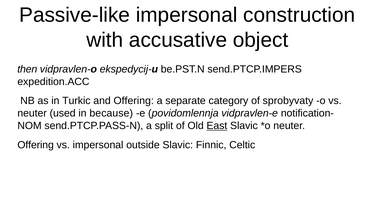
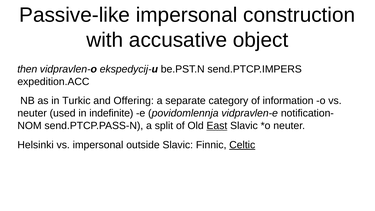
sprobyvaty: sprobyvaty -> information (288, 101)
because: because -> indefinite (111, 113)
Offering: Offering -> Helsinki (36, 145)
Celtic underline: none -> present (242, 145)
